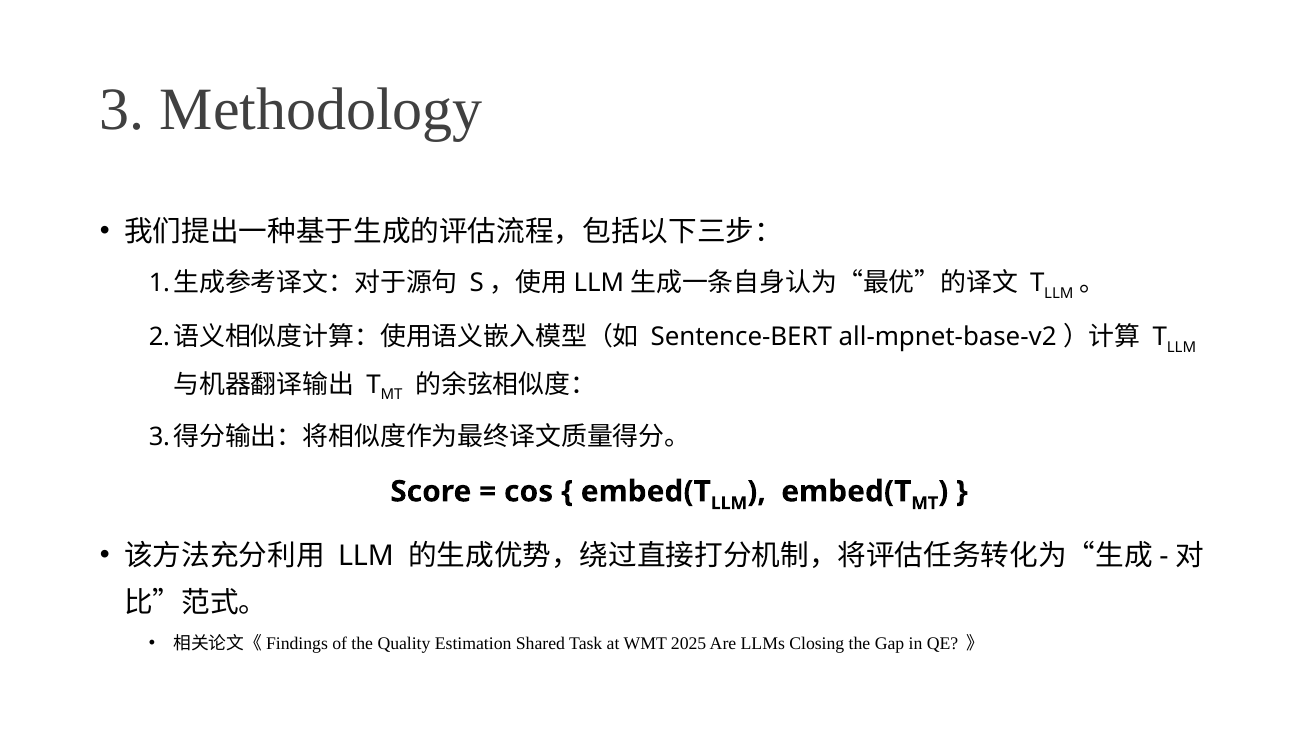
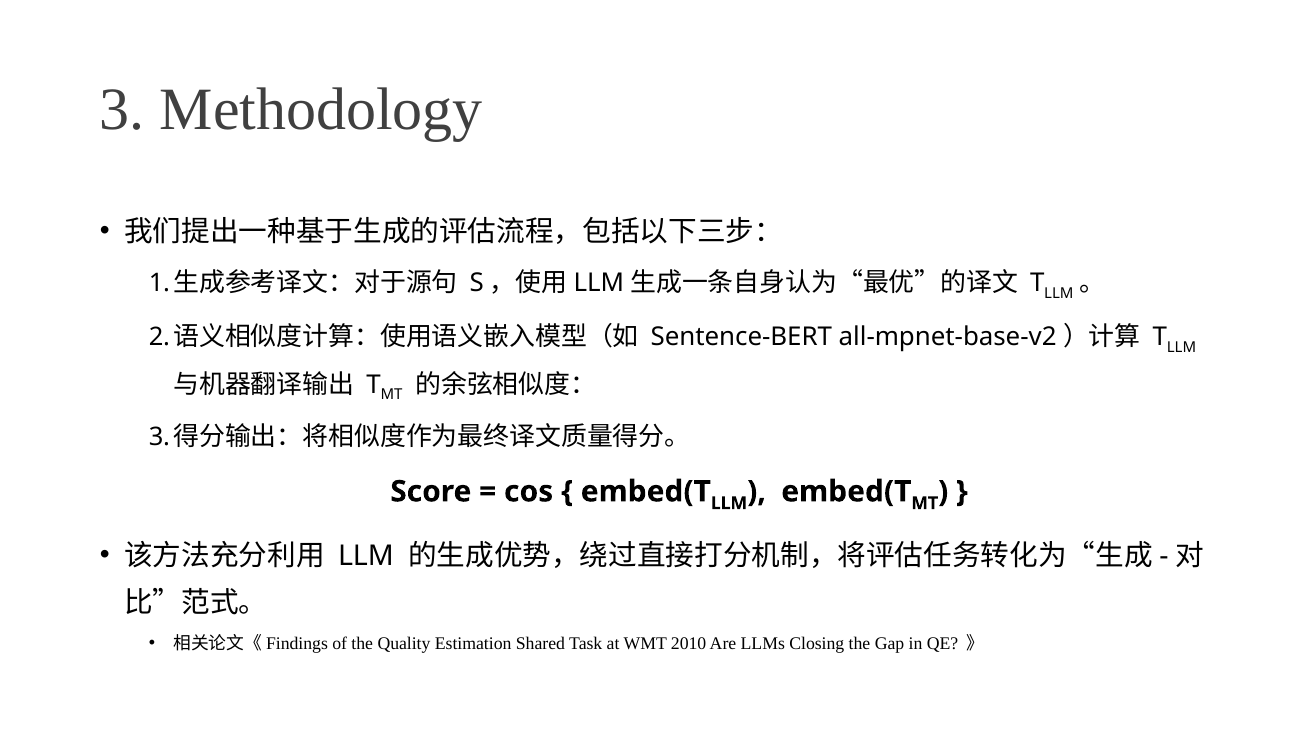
2025: 2025 -> 2010 (689, 643)
